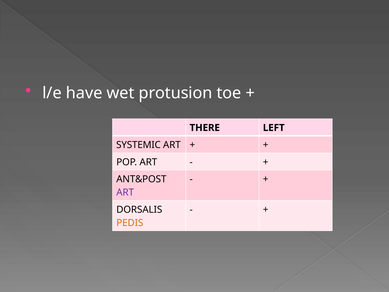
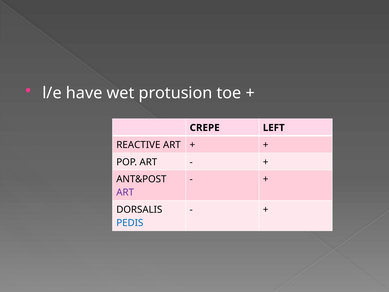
THERE: THERE -> CREPE (205, 128)
SYSTEMIC: SYSTEMIC -> REACTIVE (138, 145)
PEDIS colour: orange -> blue (130, 223)
